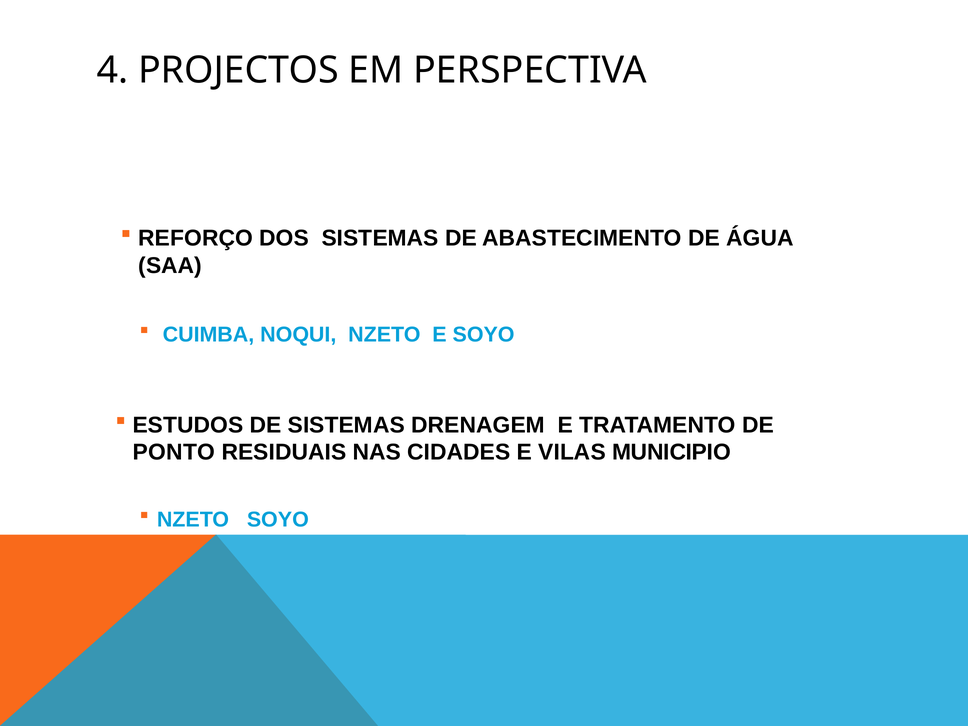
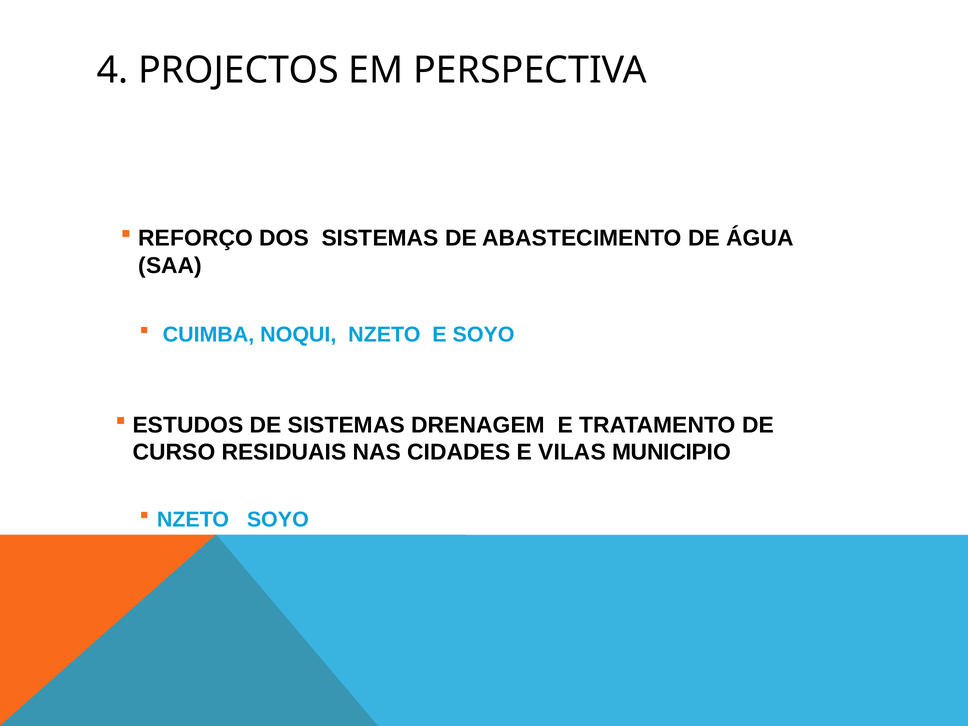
PONTO: PONTO -> CURSO (174, 452)
